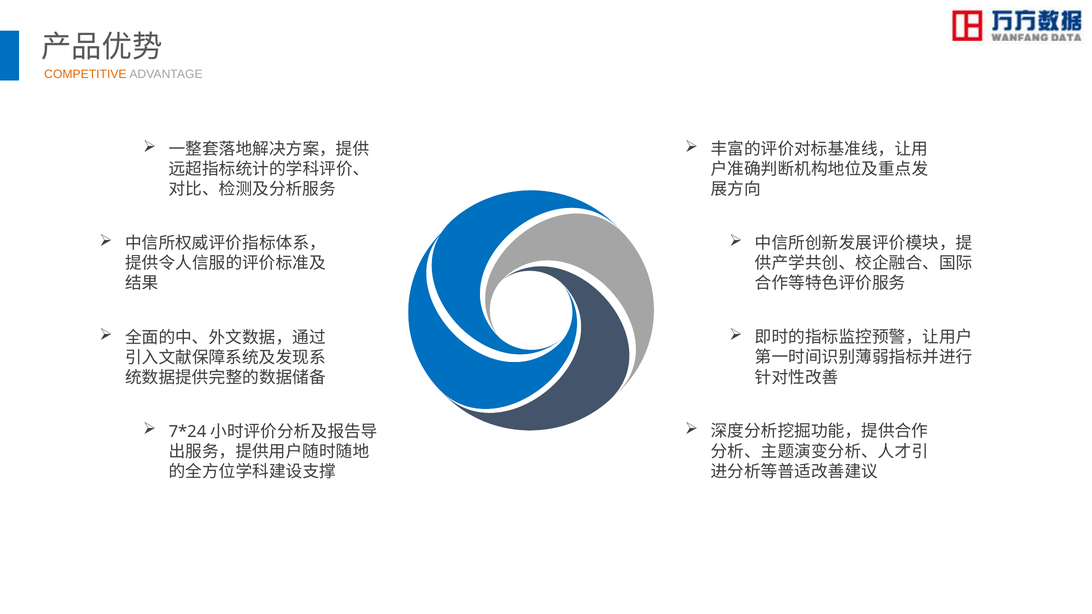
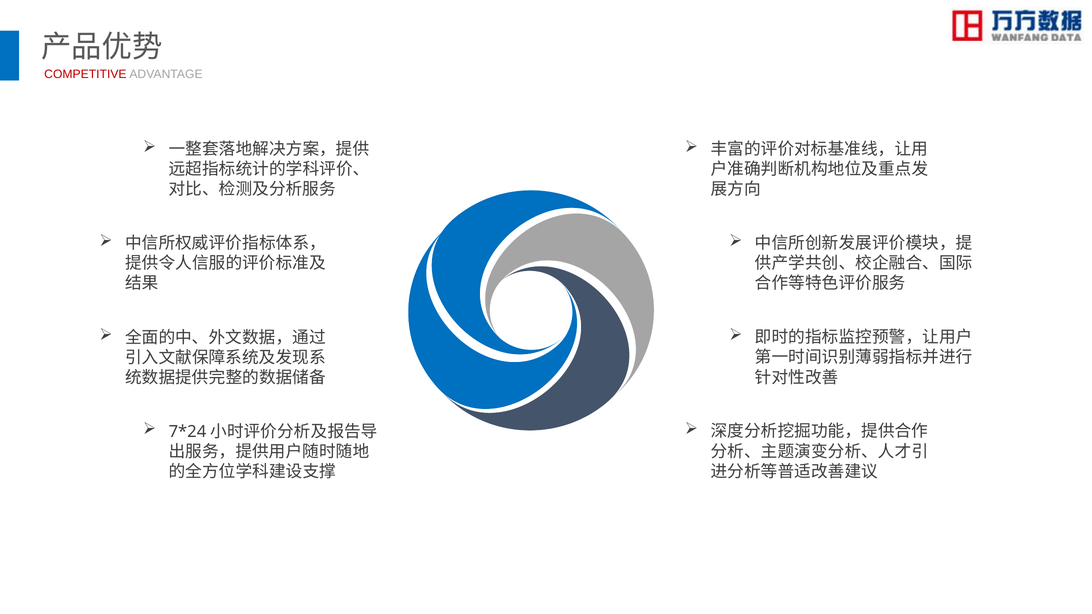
COMPETITIVE colour: orange -> red (85, 74)
